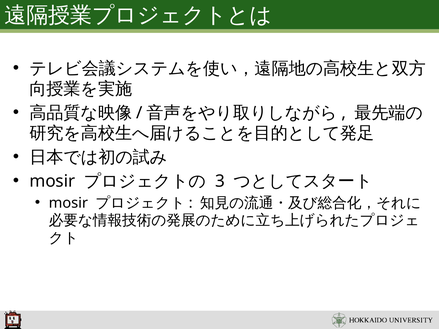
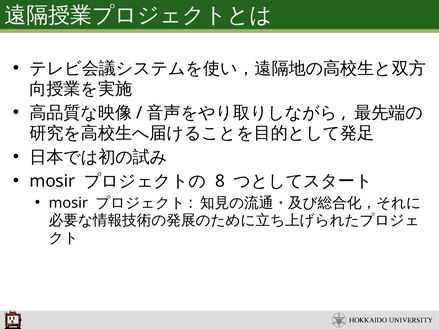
3: 3 -> 8 (220, 181)
